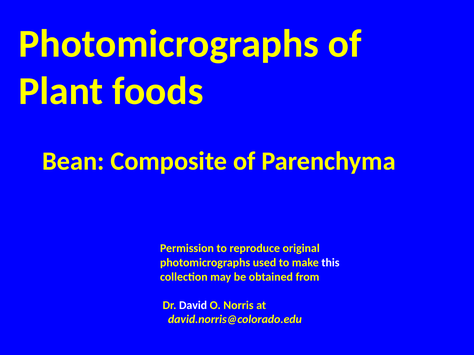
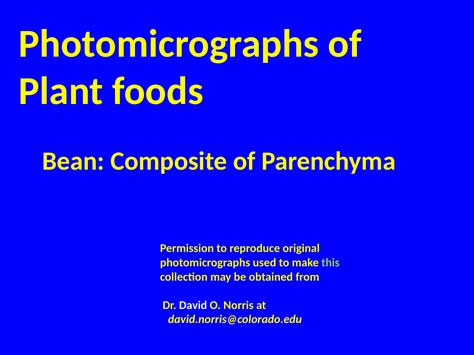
this colour: white -> light green (330, 263)
